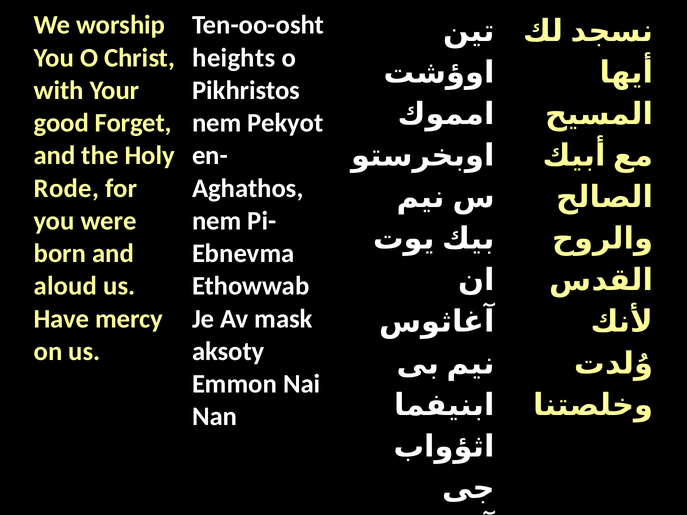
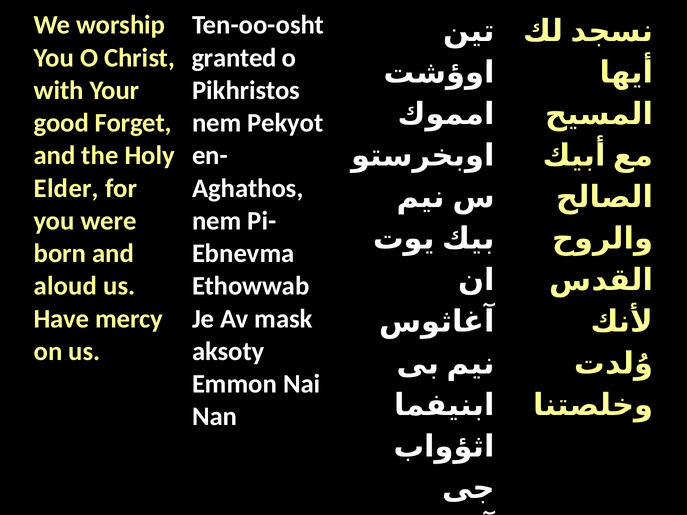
heights: heights -> granted (234, 58)
Rode: Rode -> Elder (66, 188)
